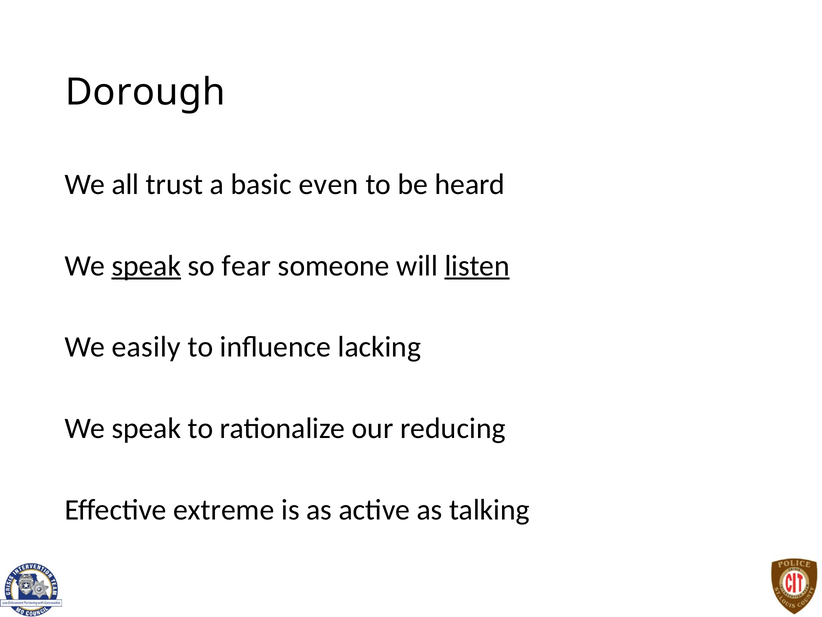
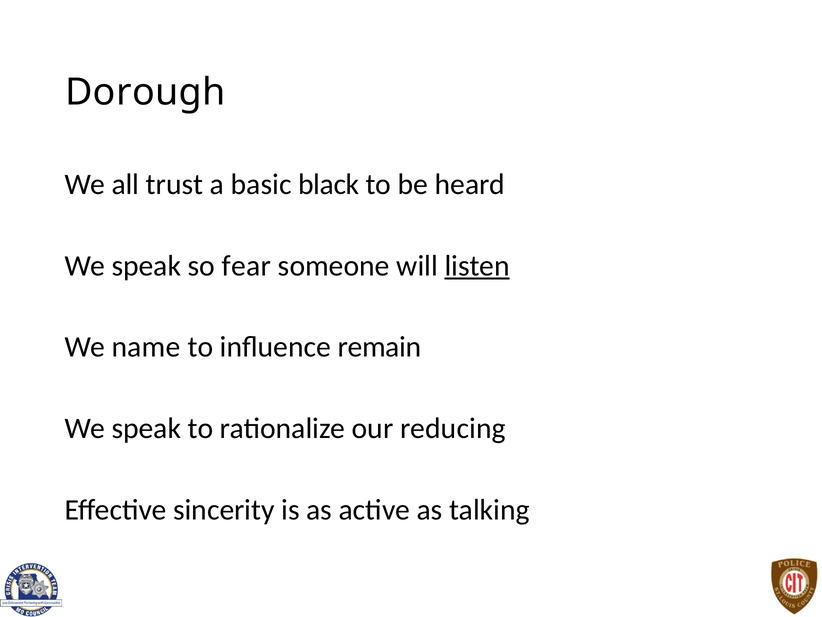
even: even -> black (329, 184)
speak underline: present -> none (146, 266)
easily: easily -> name (146, 347)
lacking: lacking -> remain (380, 347)
extreme: extreme -> sincerity (224, 510)
